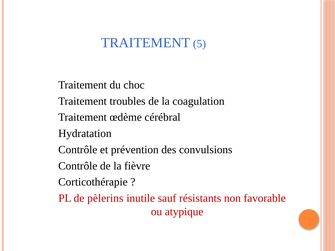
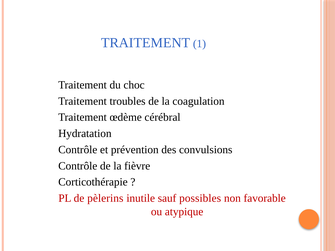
5: 5 -> 1 (199, 44)
résistants: résistants -> possibles (200, 198)
